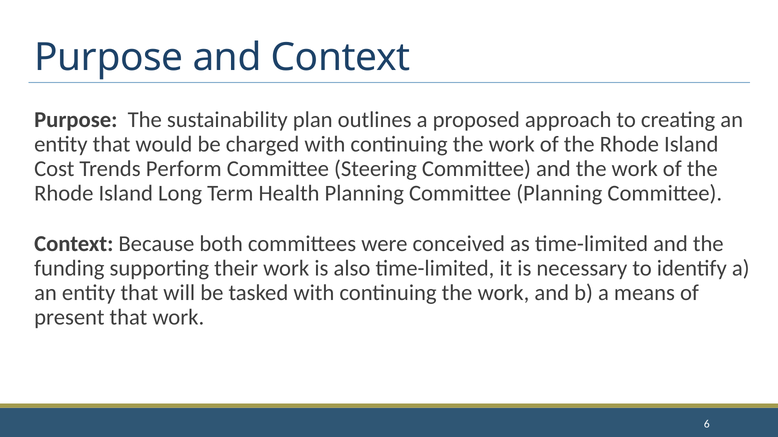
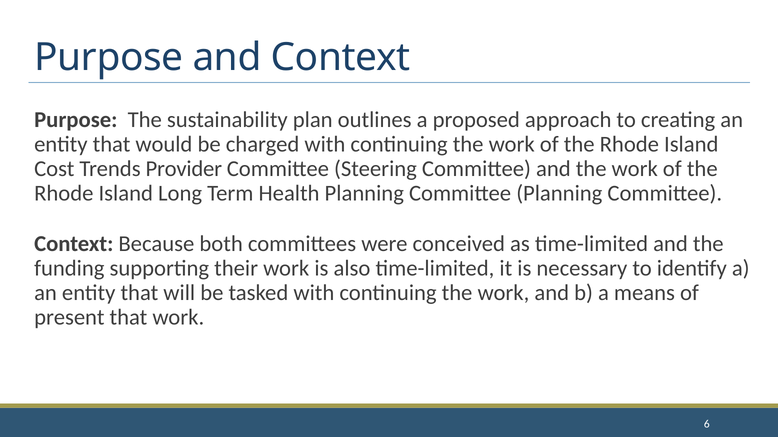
Perform: Perform -> Provider (184, 169)
